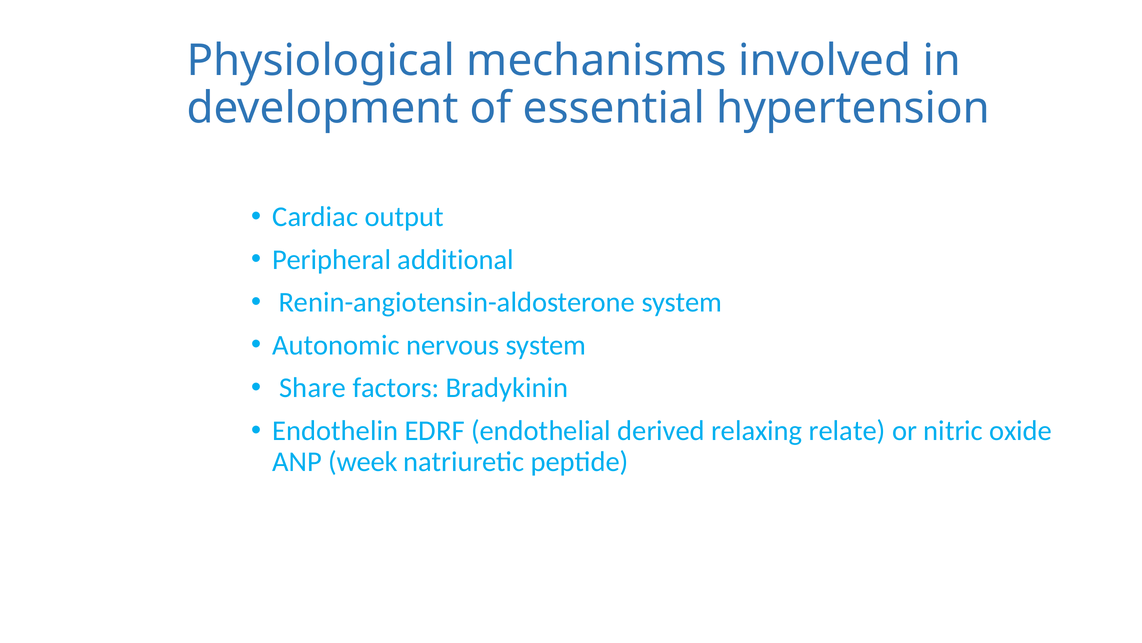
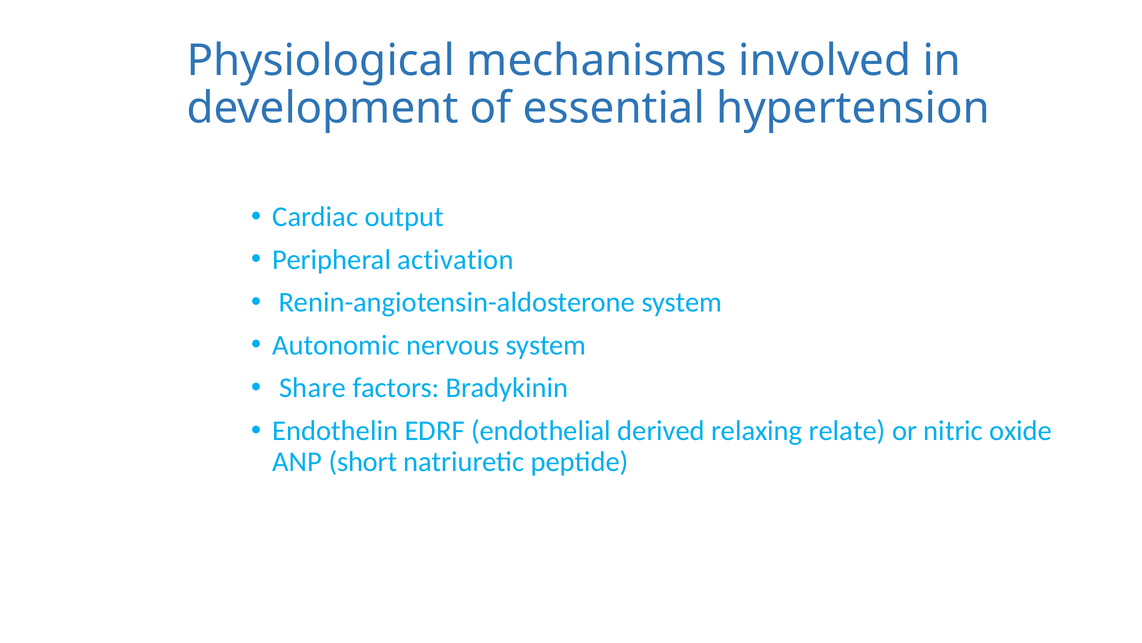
additional: additional -> activation (456, 259)
week: week -> short (363, 461)
